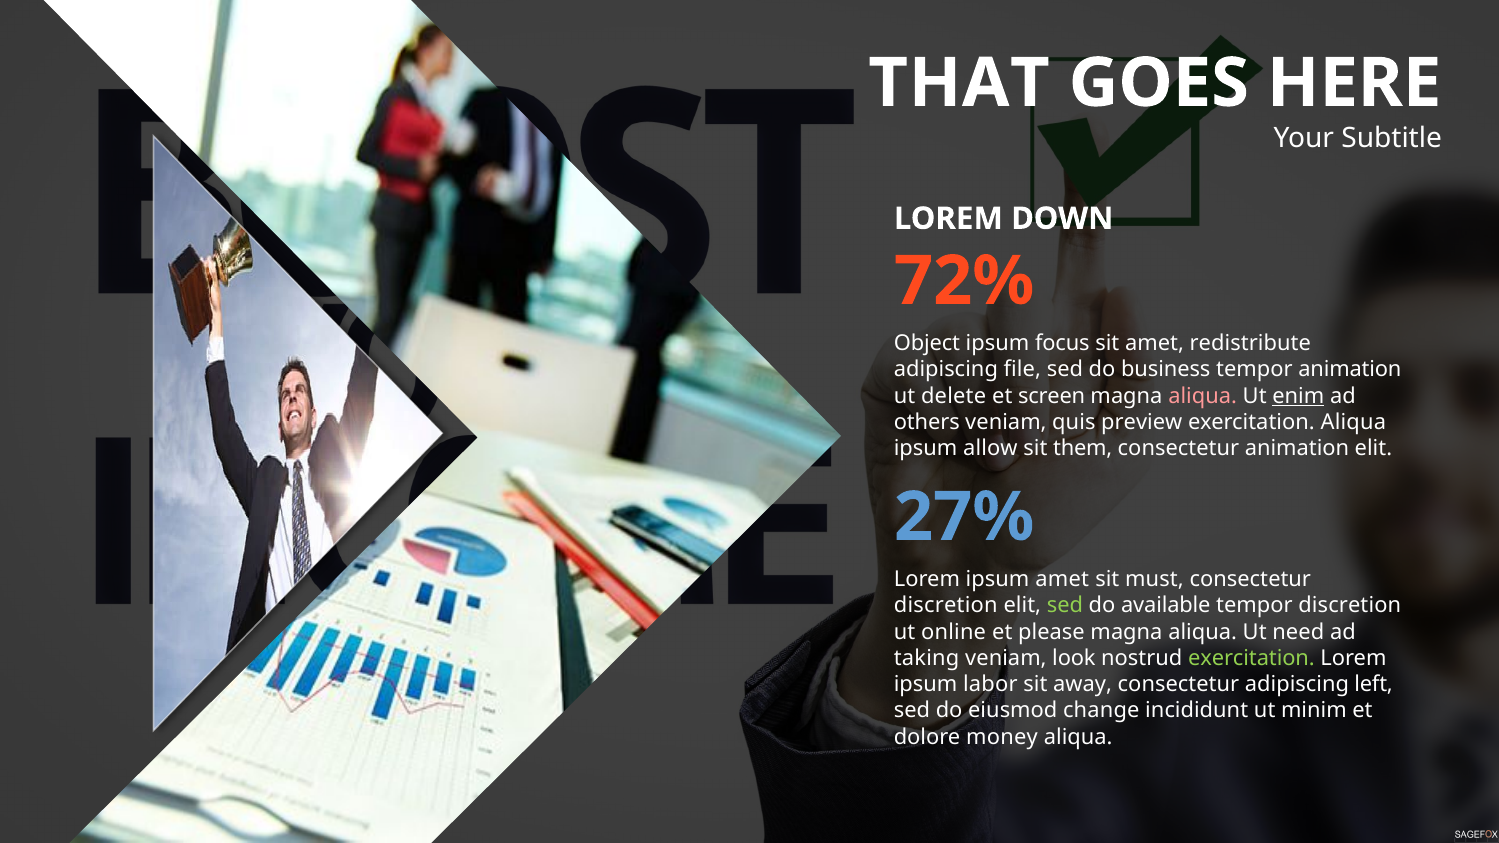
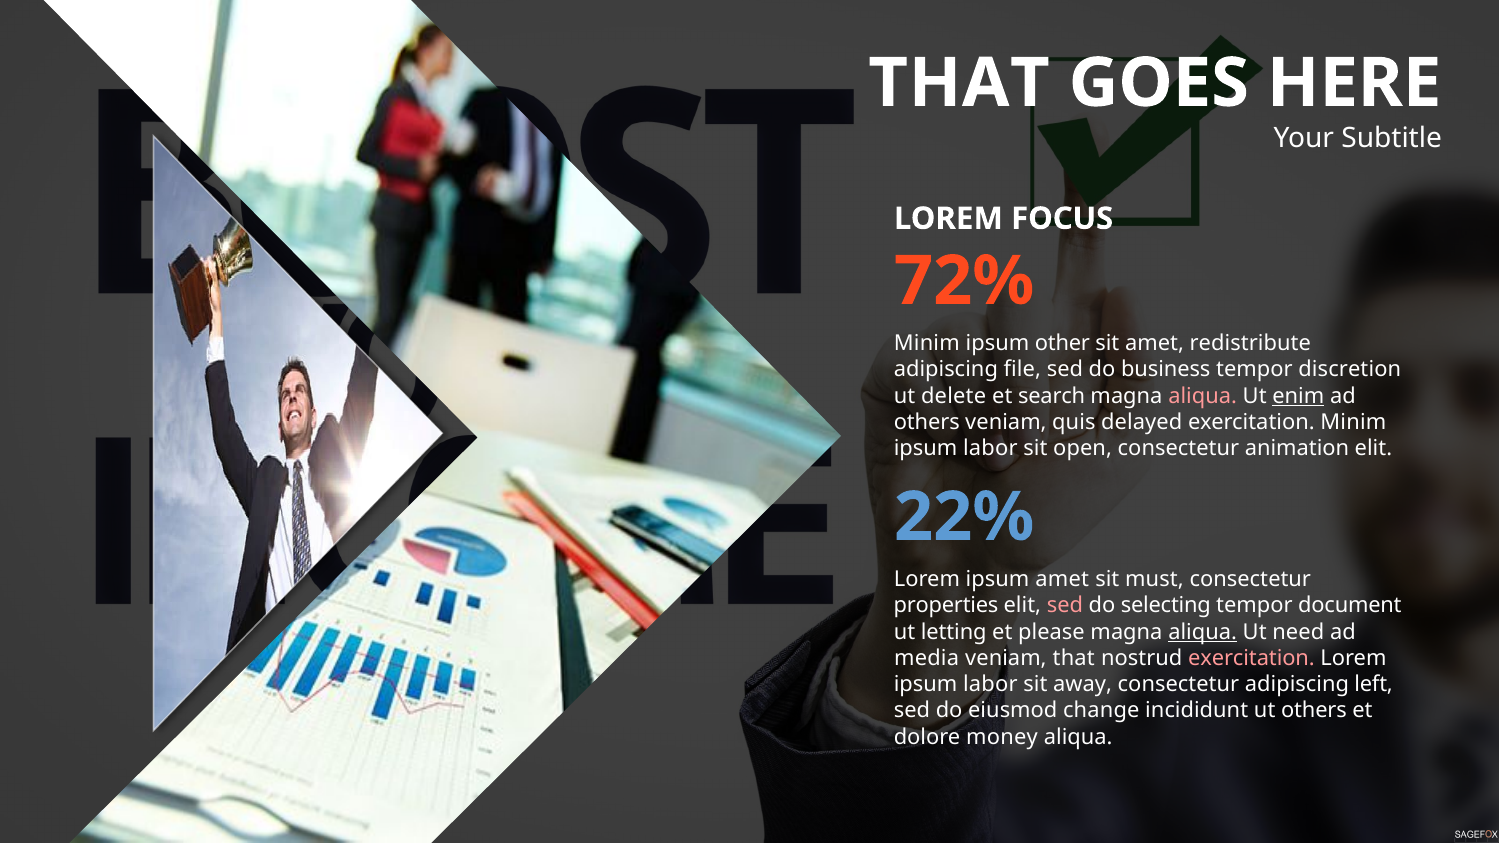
DOWN: DOWN -> FOCUS (1062, 219)
Object: Object -> Minim (927, 343)
focus: focus -> other (1062, 343)
tempor animation: animation -> discretion (1350, 370)
screen: screen -> search (1052, 396)
preview: preview -> delayed (1142, 422)
exercitation Aliqua: Aliqua -> Minim (1353, 422)
allow: allow -> labor (990, 448)
them: them -> open (1083, 448)
27%: 27% -> 22% (964, 517)
discretion: discretion -> properties (946, 606)
sed colour: light green -> pink (1065, 606)
available: available -> selecting (1166, 606)
tempor discretion: discretion -> document (1350, 606)
online: online -> letting (954, 632)
aliqua underline: none -> present (1203, 632)
taking: taking -> media (927, 658)
veniam look: look -> that (1074, 658)
exercitation colour: light green -> pink (1251, 658)
ut minim: minim -> others (1314, 711)
